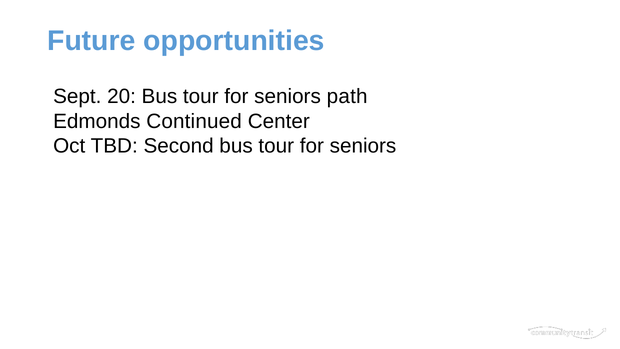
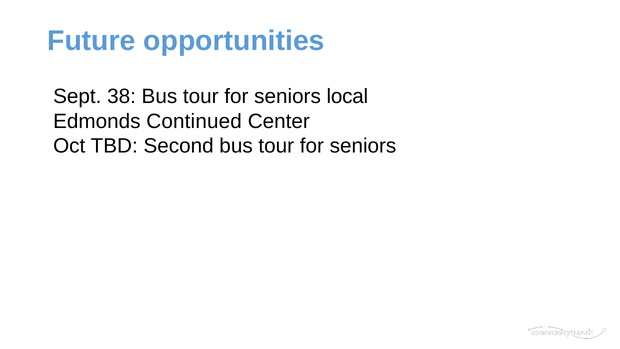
20: 20 -> 38 (122, 96)
path: path -> local (347, 96)
